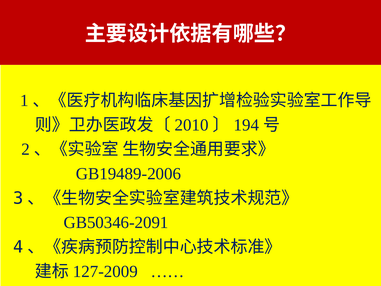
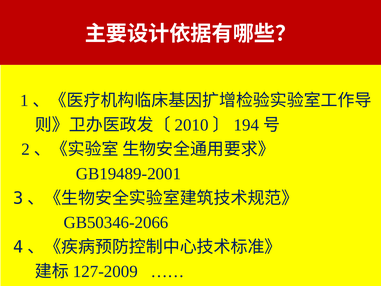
GB19489-2006: GB19489-2006 -> GB19489-2001 (128, 174)
GB50346-2091: GB50346-2091 -> GB50346-2066 (116, 222)
